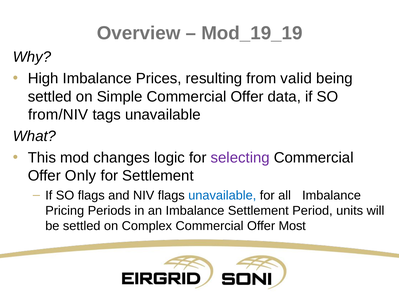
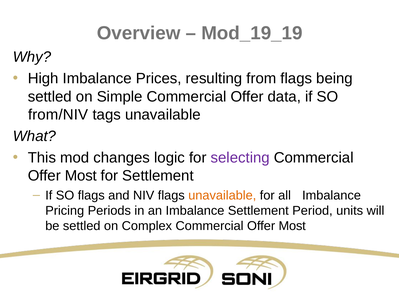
from valid: valid -> flags (296, 78)
Only: Only -> Most (81, 175)
unavailable colour: blue -> orange (222, 195)
